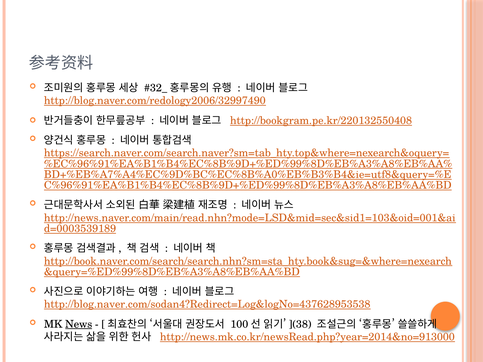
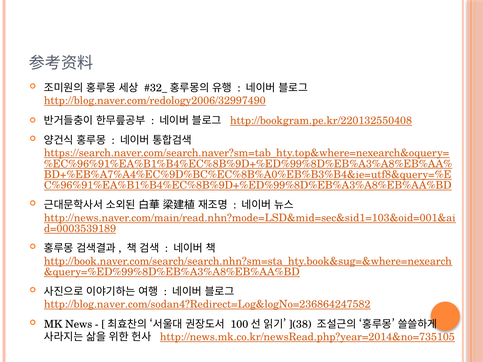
http://blog.naver.com/sodan4?Redirect=Log&logNo=437628953538: http://blog.naver.com/sodan4?Redirect=Log&logNo=437628953538 -> http://blog.naver.com/sodan4?Redirect=Log&logNo=236864247582 (207, 305)
News underline: present -> none (79, 324)
http://news.mk.co.kr/newsRead.php?year=2014&no=913000: http://news.mk.co.kr/newsRead.php?year=2014&no=913000 -> http://news.mk.co.kr/newsRead.php?year=2014&no=735105 (307, 337)
